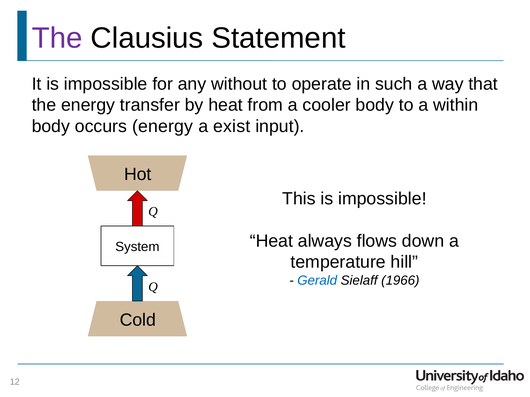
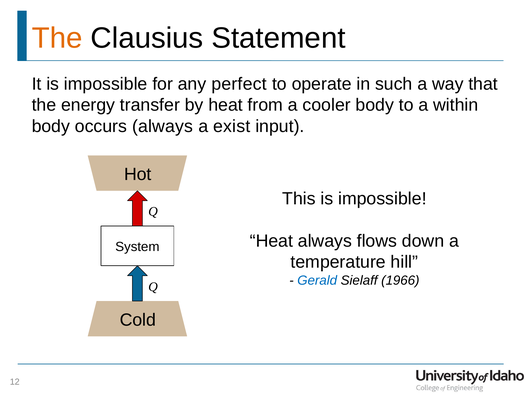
The colour: purple -> orange (57, 38)
without: without -> perfect (239, 84)
occurs energy: energy -> always (163, 126)
